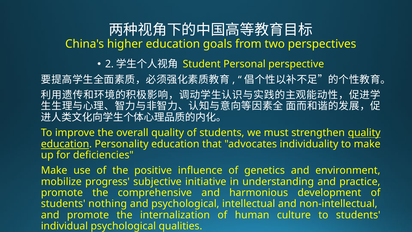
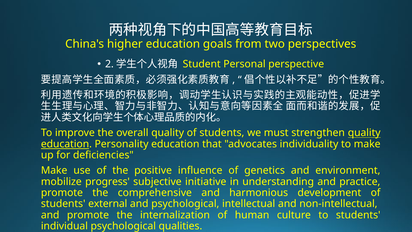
nothing: nothing -> external (108, 204)
